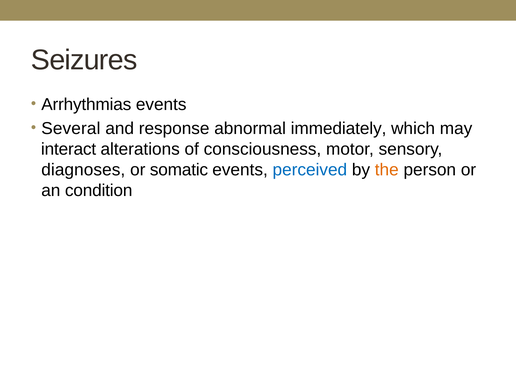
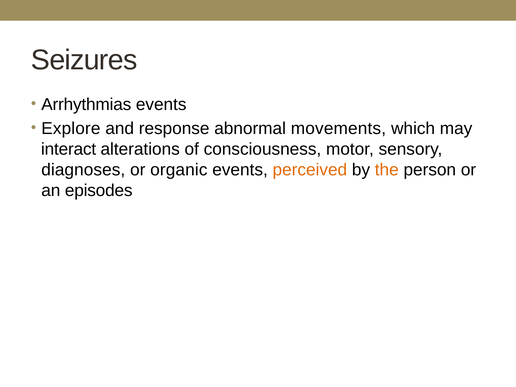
Several: Several -> Explore (71, 128)
immediately: immediately -> movements (338, 128)
somatic: somatic -> organic (179, 170)
perceived colour: blue -> orange (310, 170)
condition: condition -> episodes (99, 190)
